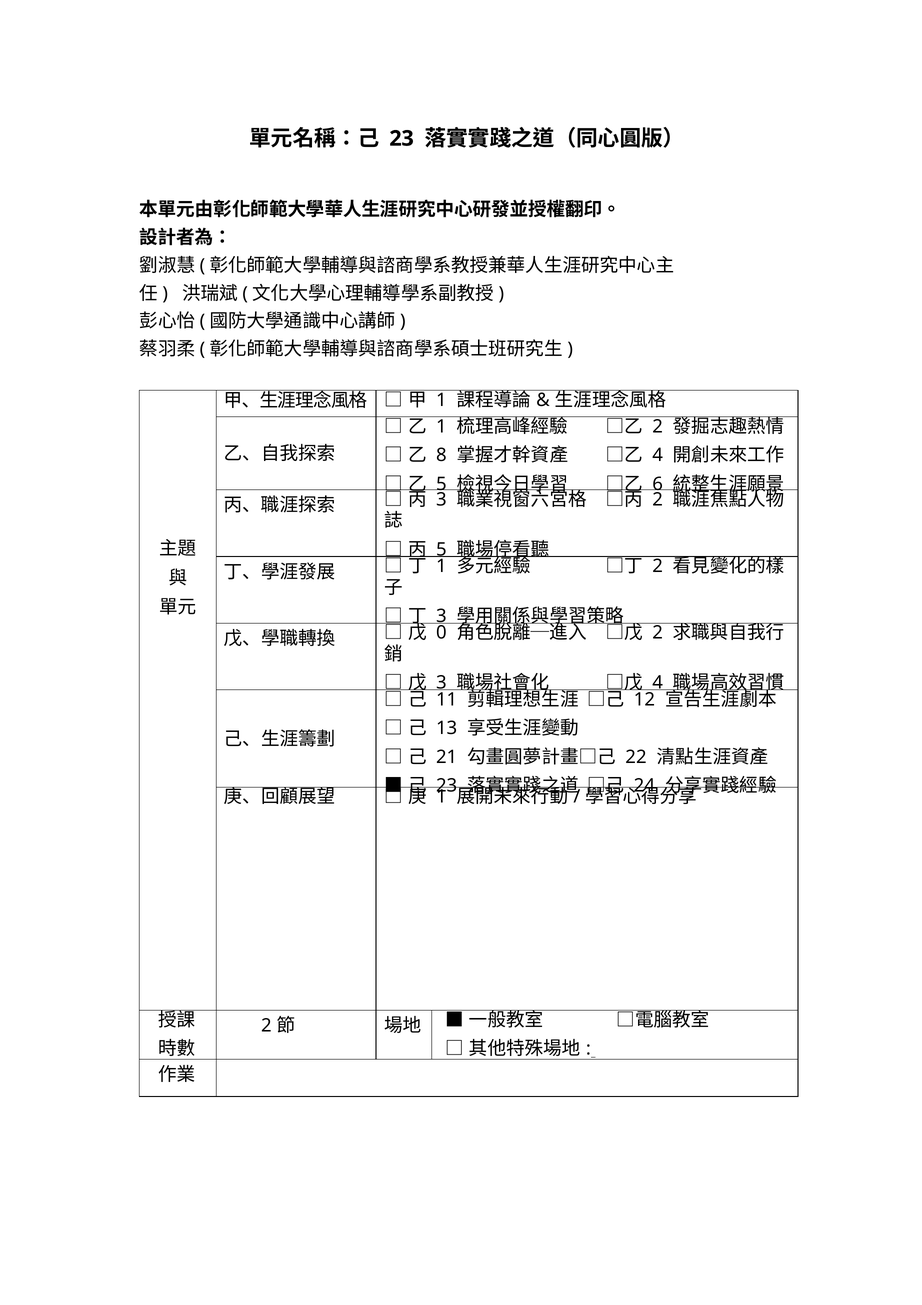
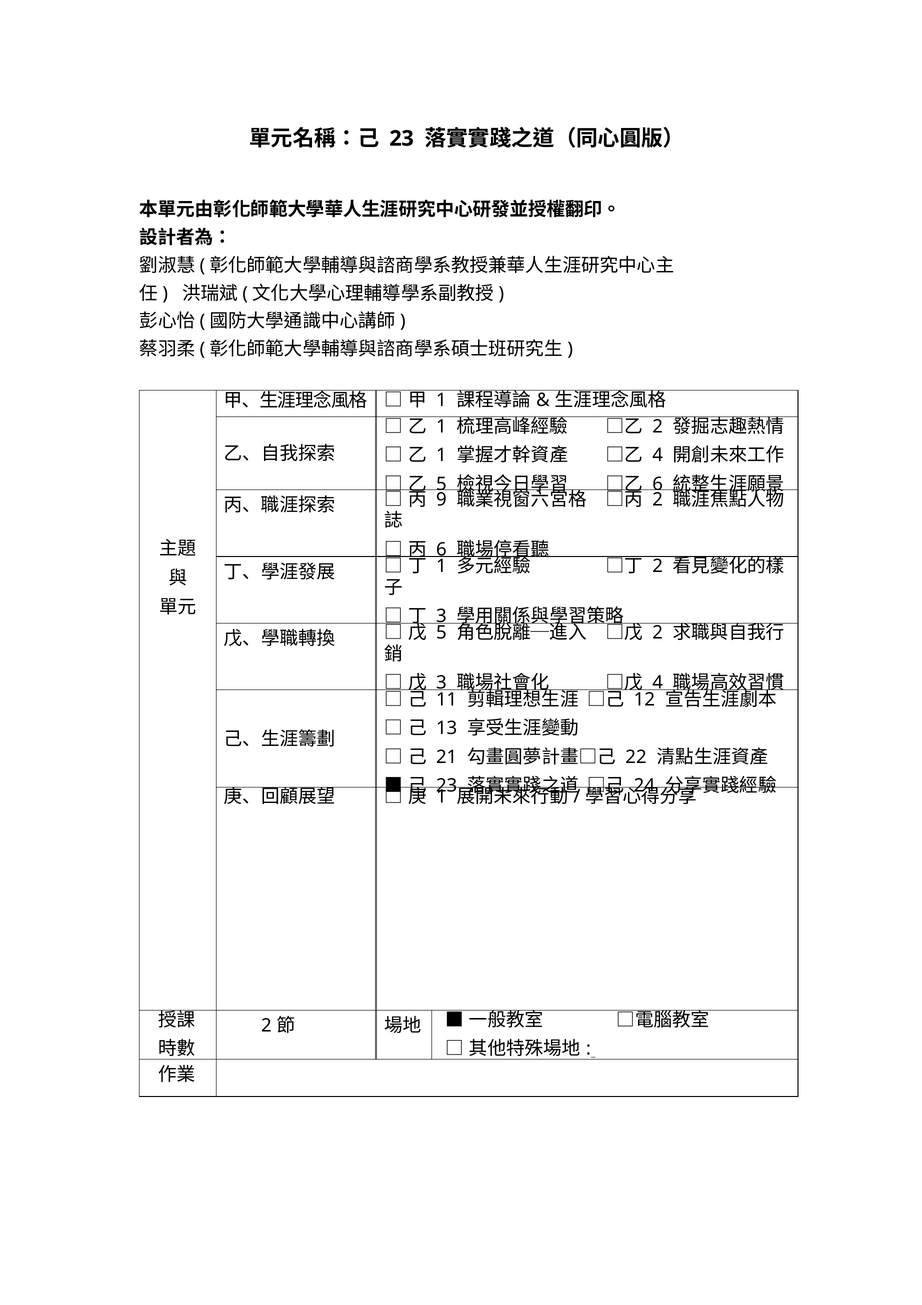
8: 8 -> 1 (441, 455)
3: 3 -> 9 (441, 500)
5: 5 -> 6 (441, 550)
0: 0 -> 5 (441, 633)
